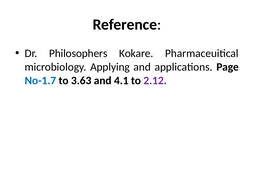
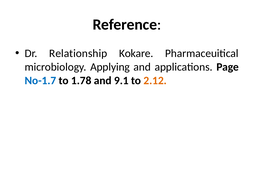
Philosophers: Philosophers -> Relationship (78, 53)
3.63: 3.63 -> 1.78 (81, 80)
4.1: 4.1 -> 9.1 (121, 80)
2.12 colour: purple -> orange (155, 80)
